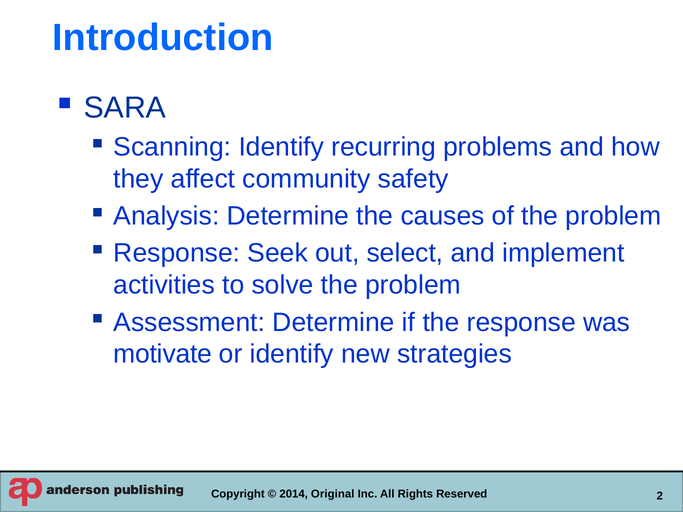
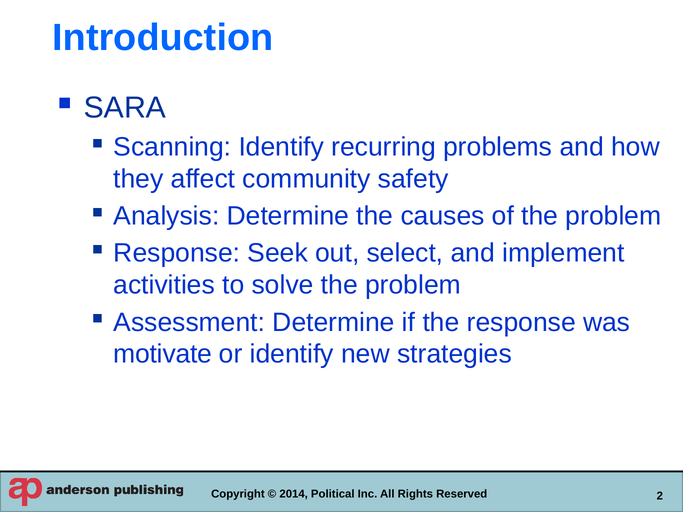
Original: Original -> Political (333, 494)
